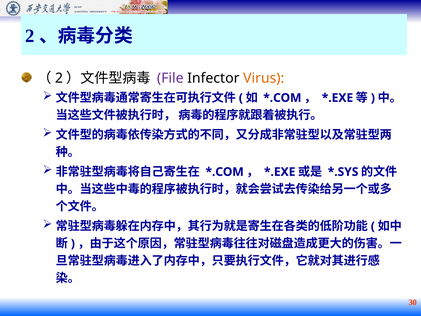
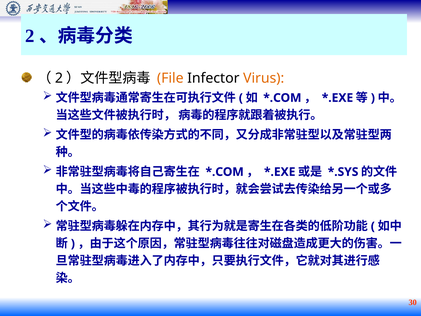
File colour: purple -> orange (170, 78)
